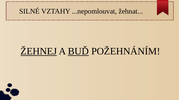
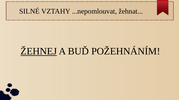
BUĎ underline: present -> none (78, 52)
